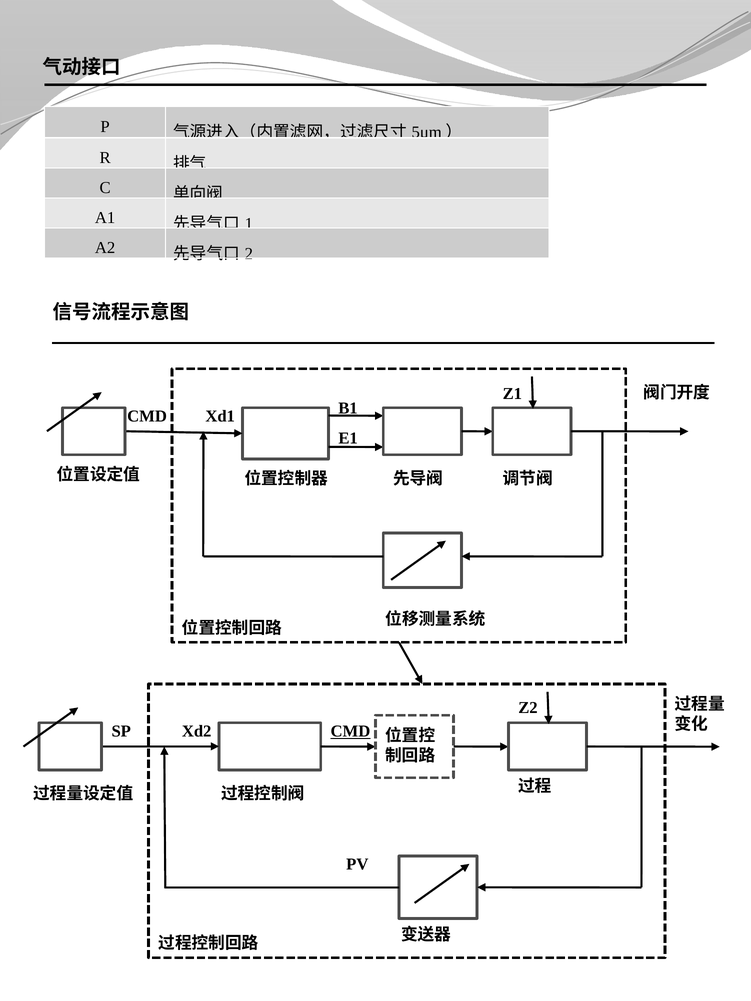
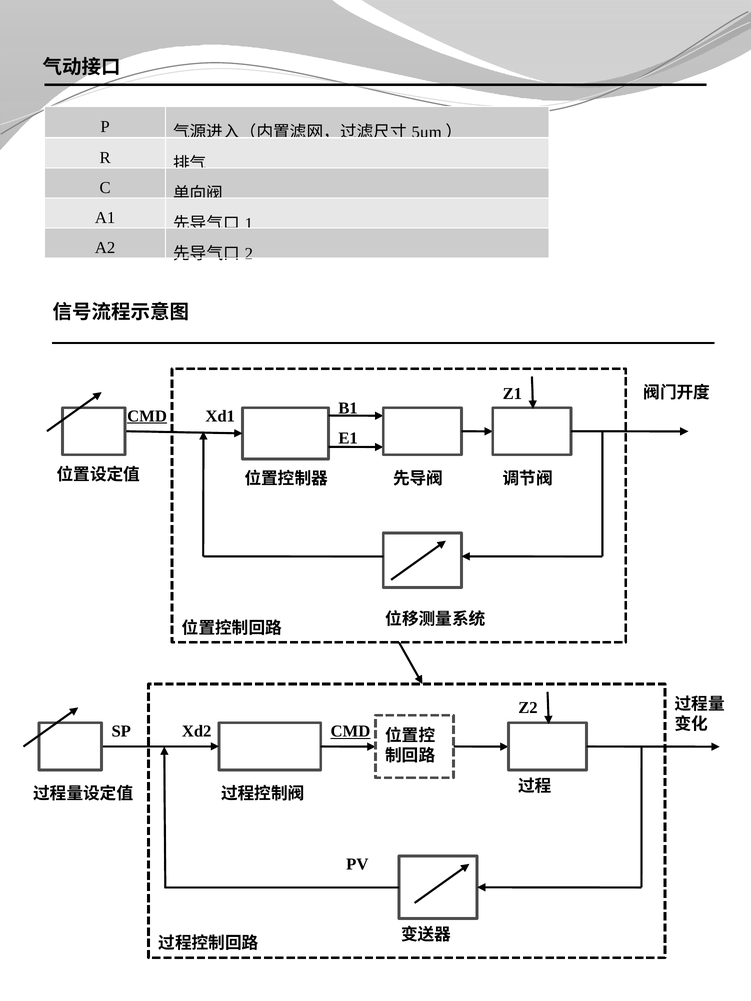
CMD underline: none -> present (147, 416)
